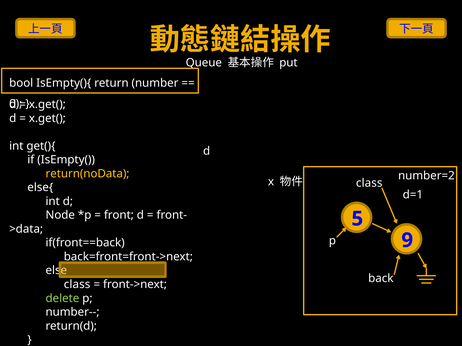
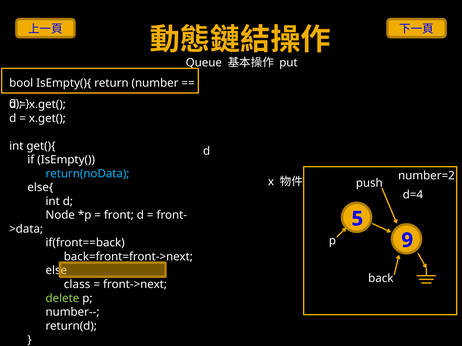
return(noData colour: yellow -> light blue (88, 174)
class: class -> push (369, 183)
d=1: d=1 -> d=4 (413, 195)
